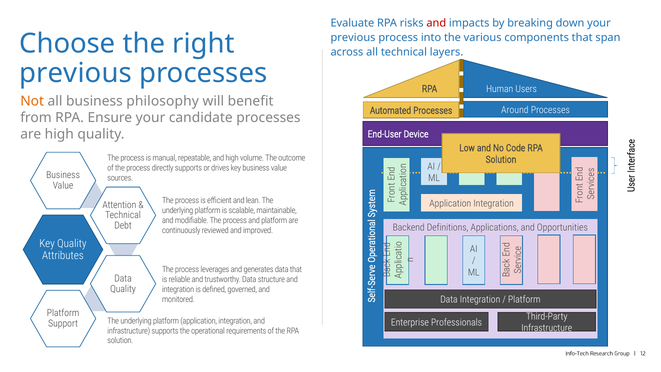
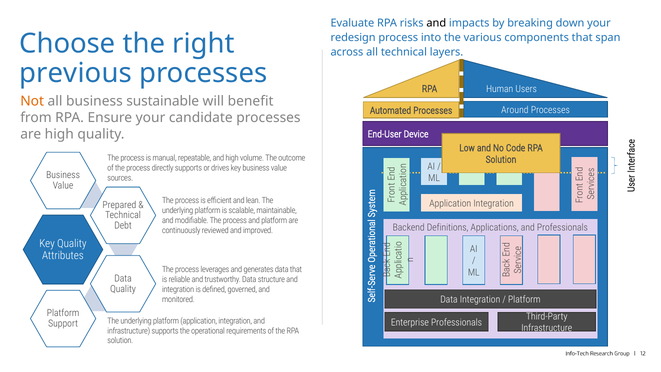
and colour: red -> black (436, 23)
previous: previous -> redesign (353, 38)
philosophy: philosophy -> sustainable (163, 101)
Attention: Attention -> Prepared (119, 205)
and Opportunities: Opportunities -> Professionals (562, 228)
